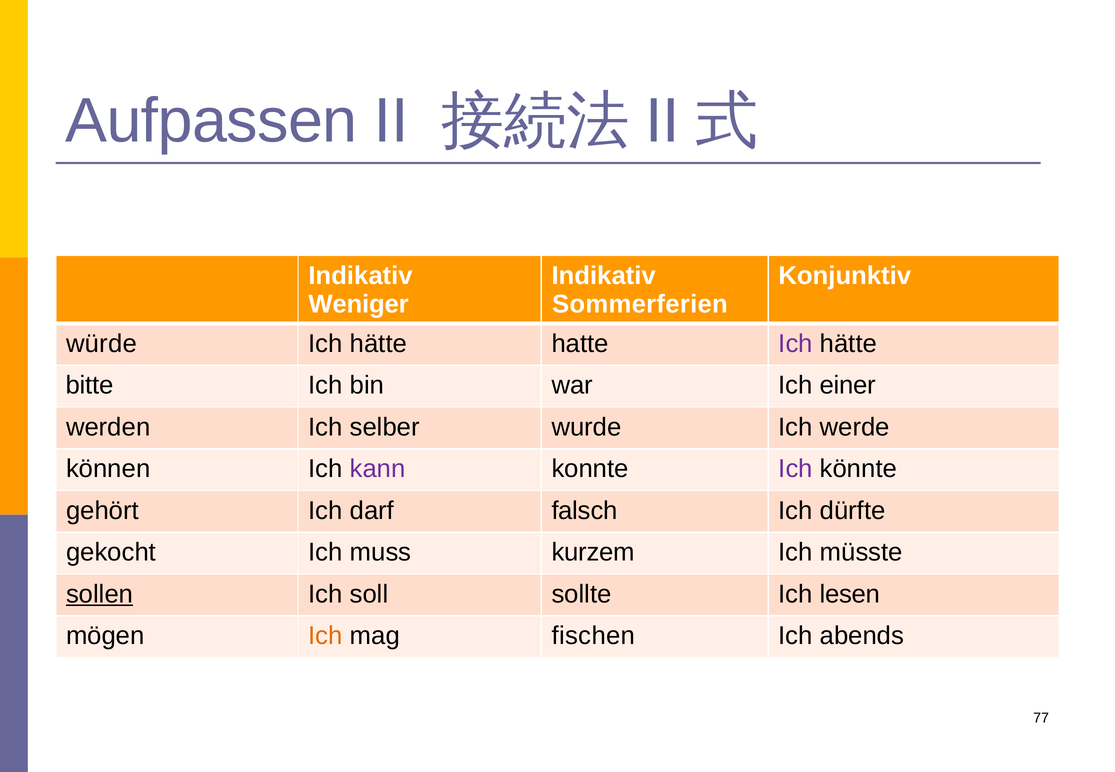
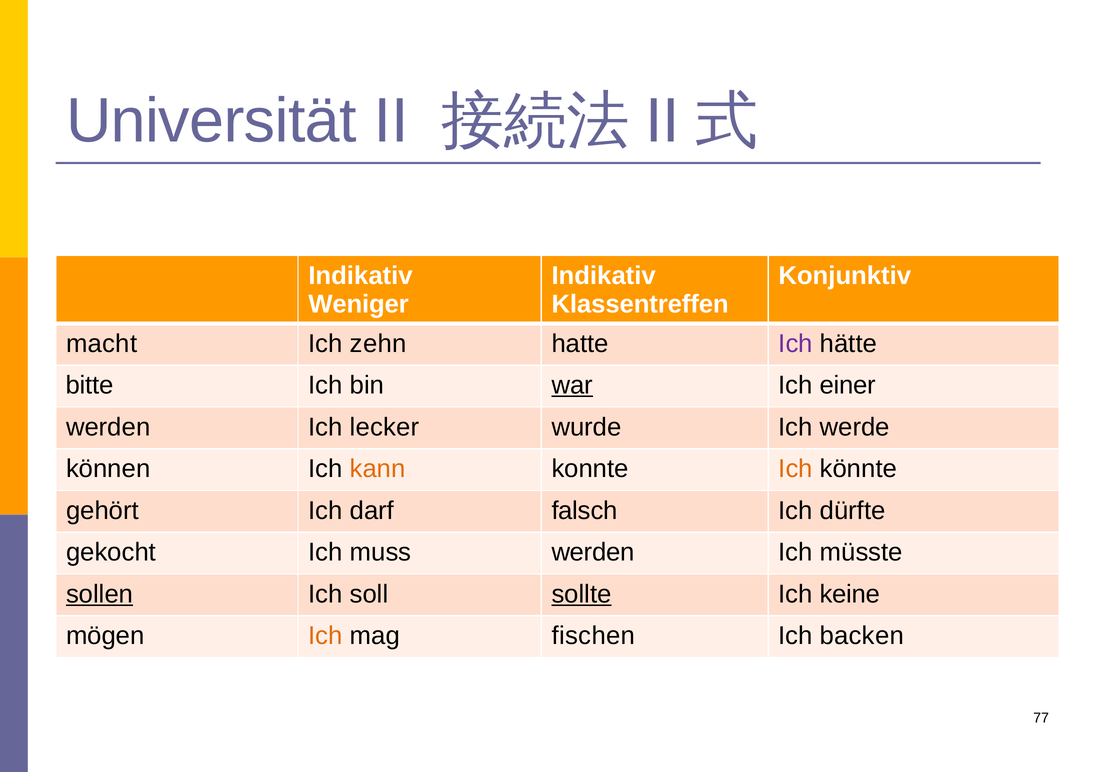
Aufpassen: Aufpassen -> Universität (211, 121)
Sommerferien: Sommerferien -> Klassentreffen (640, 304)
würde: würde -> macht (102, 344)
hätte: hätte -> zehn (378, 344)
war underline: none -> present (572, 385)
selber: selber -> lecker (385, 427)
kann colour: purple -> orange (378, 469)
Ich colour: purple -> orange (796, 469)
muss kurzem: kurzem -> werden (593, 552)
sollte underline: none -> present (581, 594)
lesen: lesen -> keine (850, 594)
abends: abends -> backen (862, 636)
